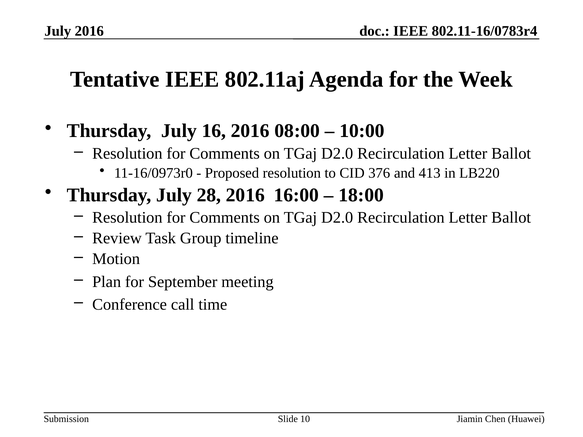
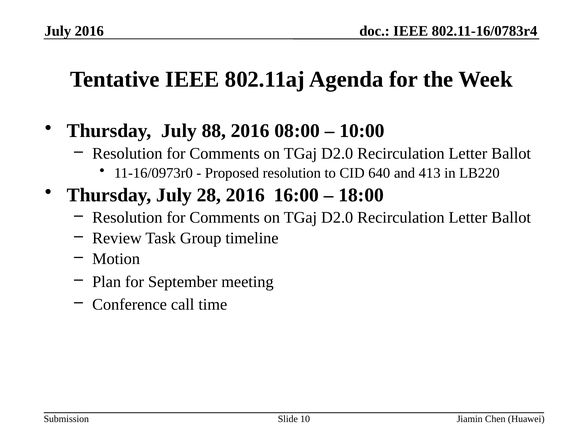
16: 16 -> 88 (214, 131)
376: 376 -> 640 (379, 173)
